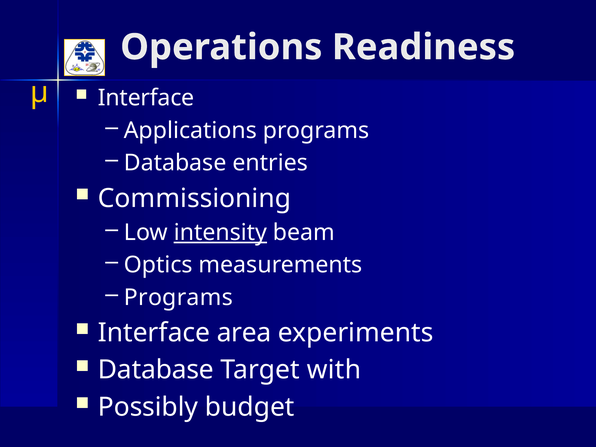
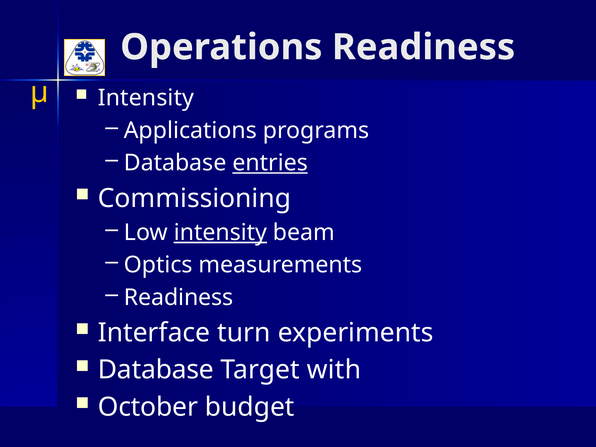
Interface: Interface -> Intensity (146, 98)
entries underline: none -> present (270, 163)
Programs: Programs -> Readiness (179, 297)
area: area -> turn (244, 333)
Possibly: Possibly -> October (148, 407)
